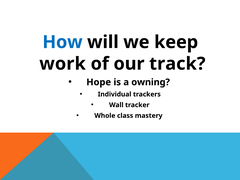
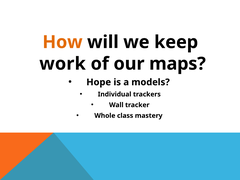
How colour: blue -> orange (62, 42)
track: track -> maps (177, 64)
owning: owning -> models (151, 82)
